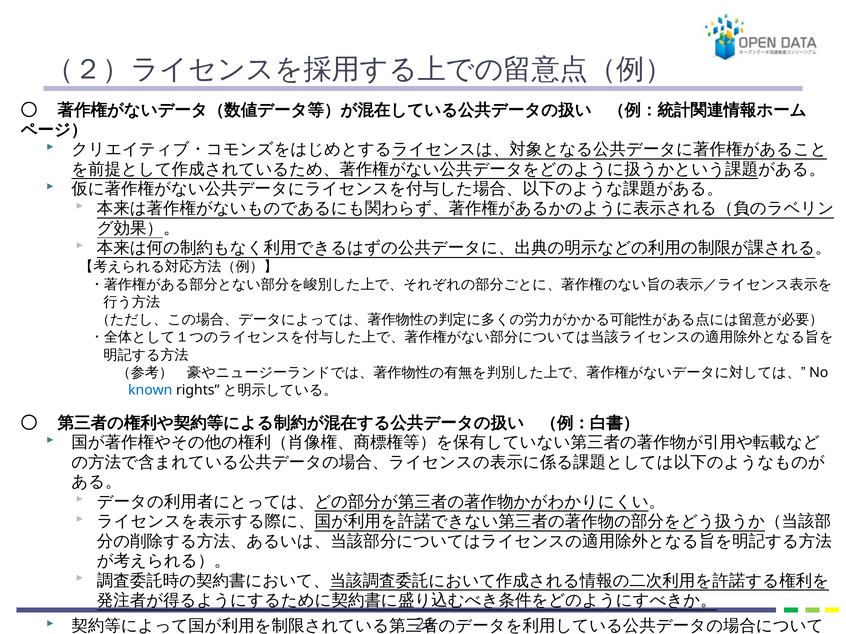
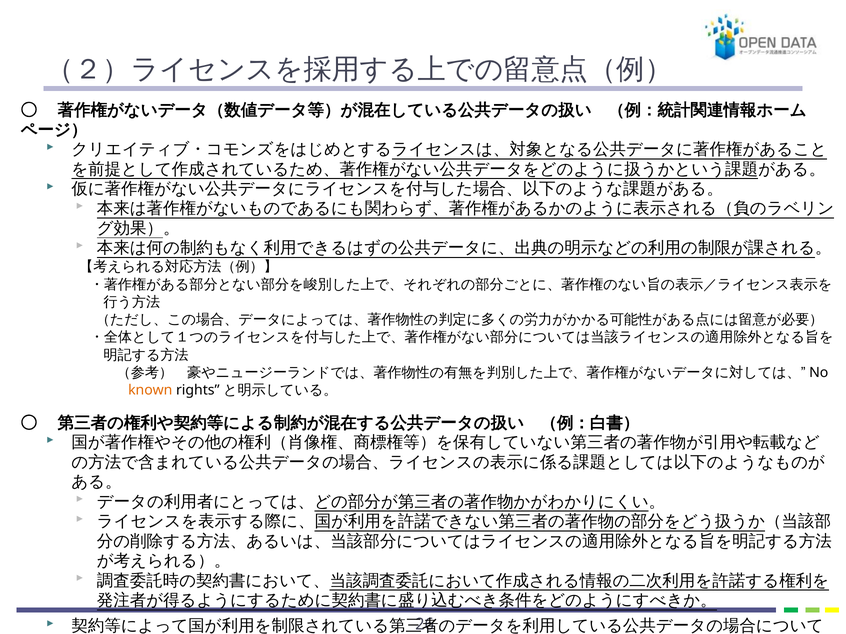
known colour: blue -> orange (150, 390)
